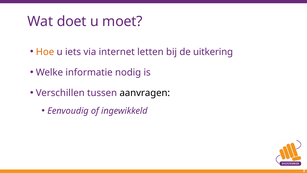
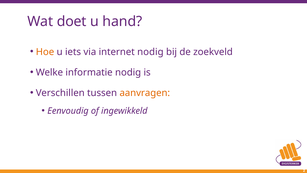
moet: moet -> hand (122, 21)
internet letten: letten -> nodig (150, 52)
uitkering: uitkering -> zoekveld (213, 52)
aanvragen colour: black -> orange (145, 93)
